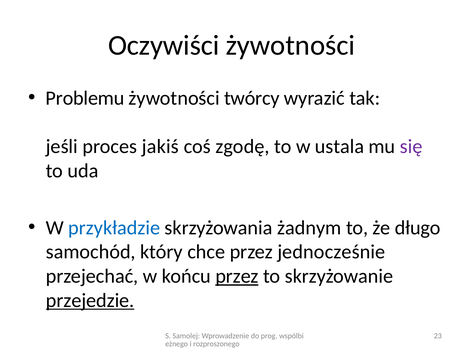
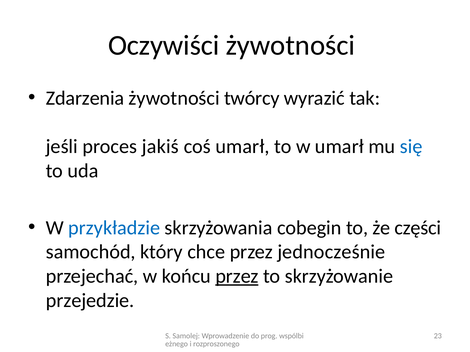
Problemu: Problemu -> Zdarzenia (85, 98)
coś zgodę: zgodę -> umarł (242, 147)
w ustala: ustala -> umarł (339, 147)
się colour: purple -> blue (411, 147)
żadnym: żadnym -> cobegin (309, 228)
długo: długo -> części (418, 228)
przejedzie underline: present -> none (90, 301)
